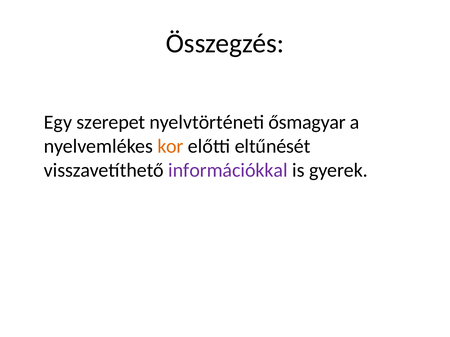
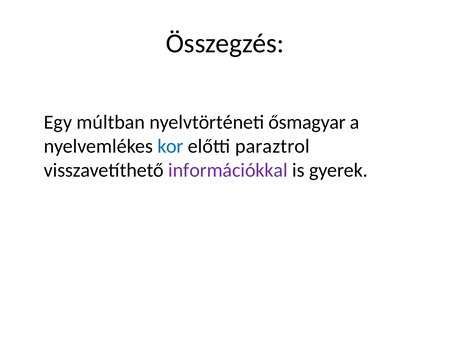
szerepet: szerepet -> múltban (111, 122)
kor colour: orange -> blue (170, 146)
eltűnését: eltűnését -> paraztrol (272, 146)
